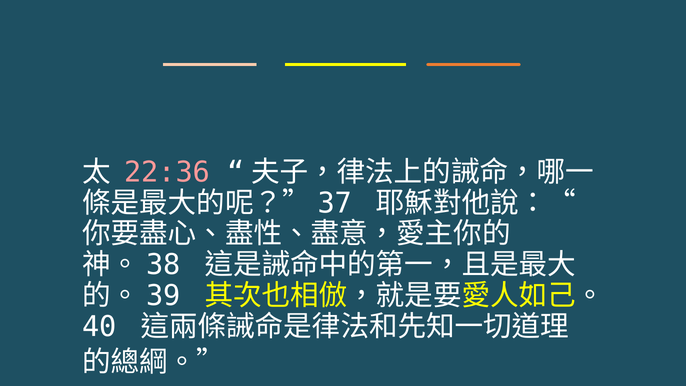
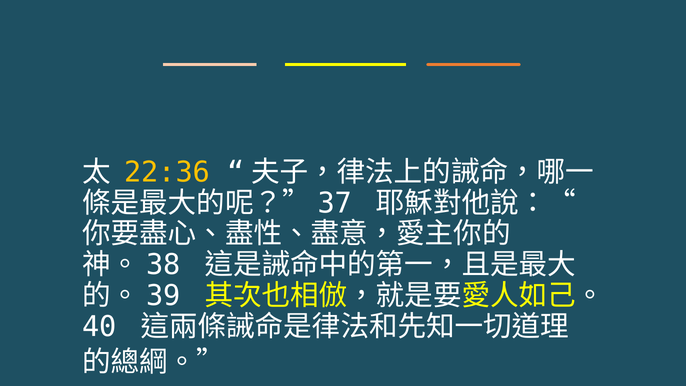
22:36 colour: pink -> yellow (167, 172)
